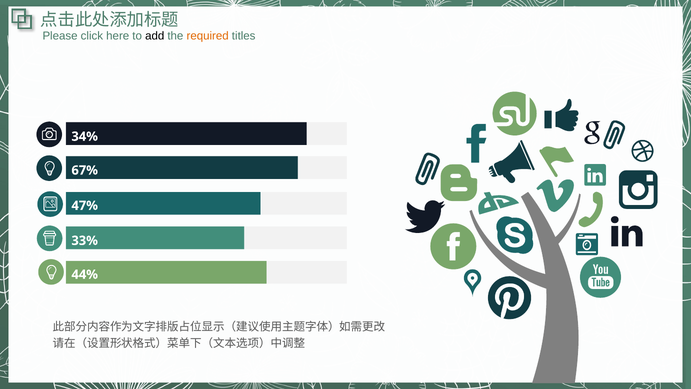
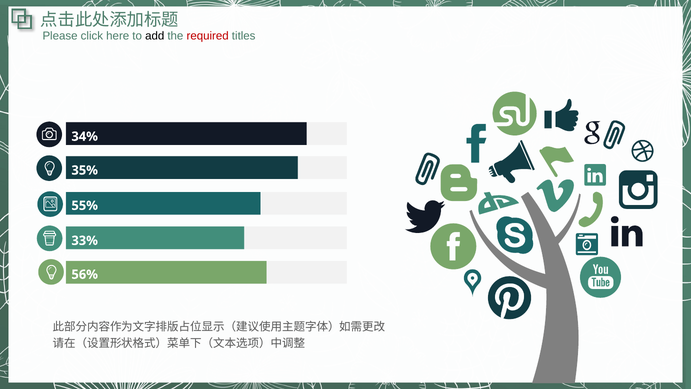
required colour: orange -> red (208, 36)
67%: 67% -> 35% (85, 170)
47%: 47% -> 55% (85, 205)
44%: 44% -> 56% (85, 274)
